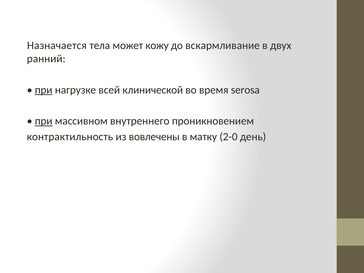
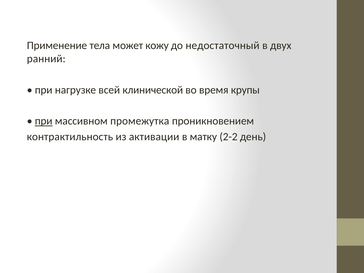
Назначается: Назначается -> Применение (57, 45)
вскармливание: вскармливание -> недостаточный (223, 45)
при underline: present -> none (44, 90)
serosa: serosa -> крупы (245, 90)
внутреннего: внутреннего -> промежутка (140, 121)
вовлечены: вовлечены -> активации (154, 137)
2-0: 2-0 -> 2-2 (228, 137)
